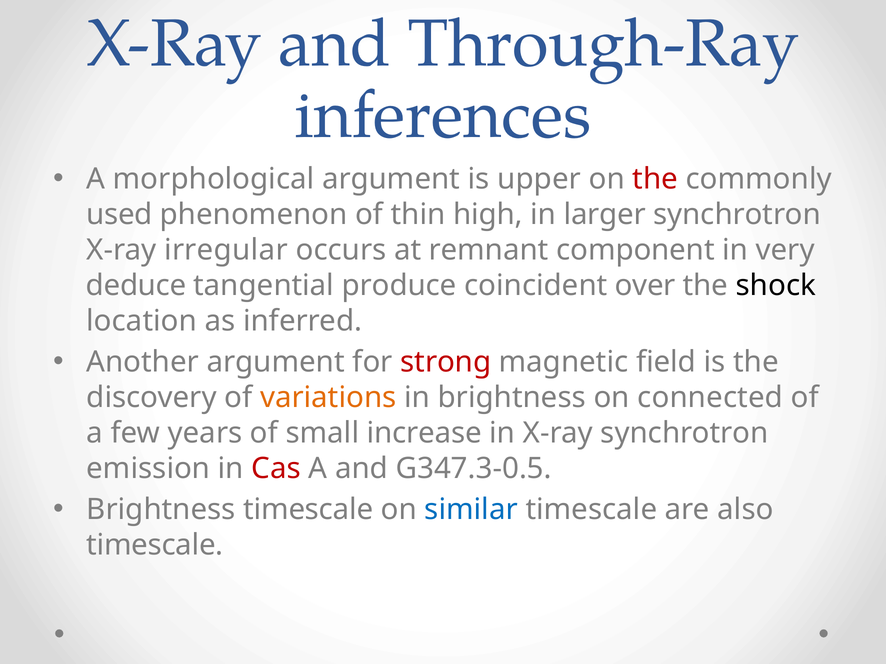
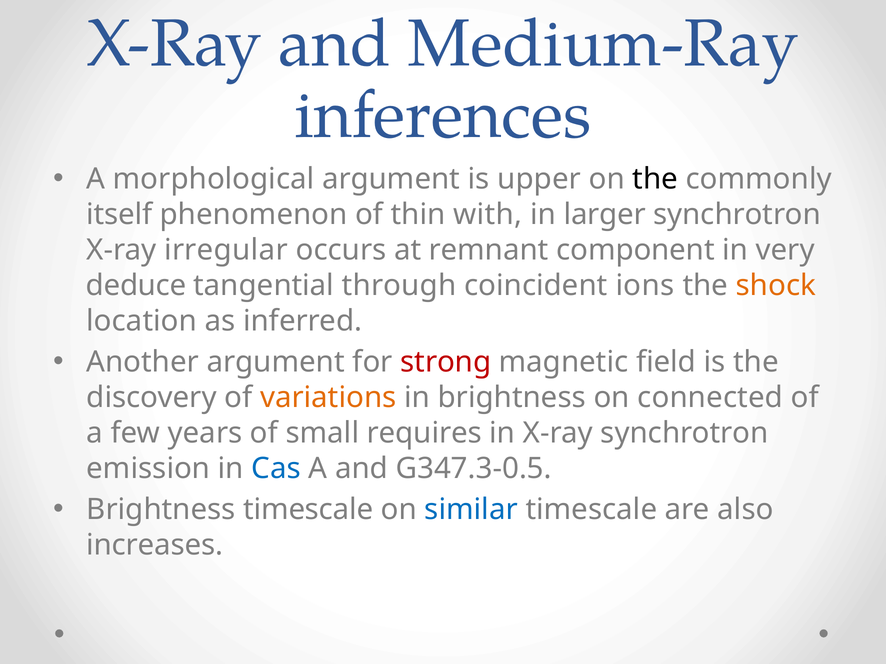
Through-Ray: Through-Ray -> Medium-Ray (603, 44)
the colour: red -> black (655, 179)
used: used -> itself (119, 215)
high: high -> with (488, 215)
produce: produce -> through (399, 286)
over: over -> ions (645, 286)
shock colour: black -> orange (776, 286)
increase: increase -> requires (424, 433)
Cas colour: red -> blue (276, 469)
timescale: timescale -> increases (155, 545)
